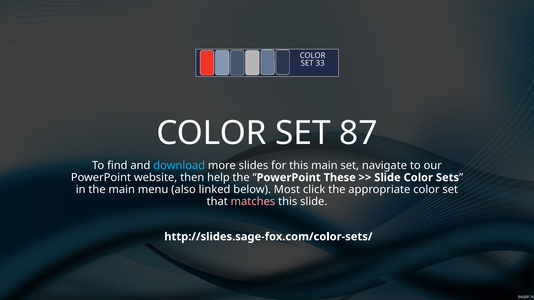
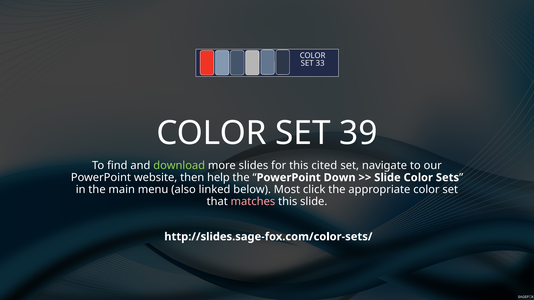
87: 87 -> 39 (358, 133)
download colour: light blue -> light green (179, 166)
this main: main -> cited (324, 166)
These: These -> Down (340, 178)
